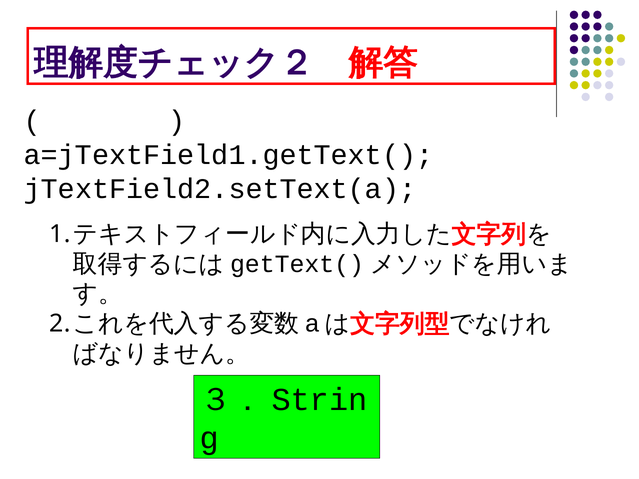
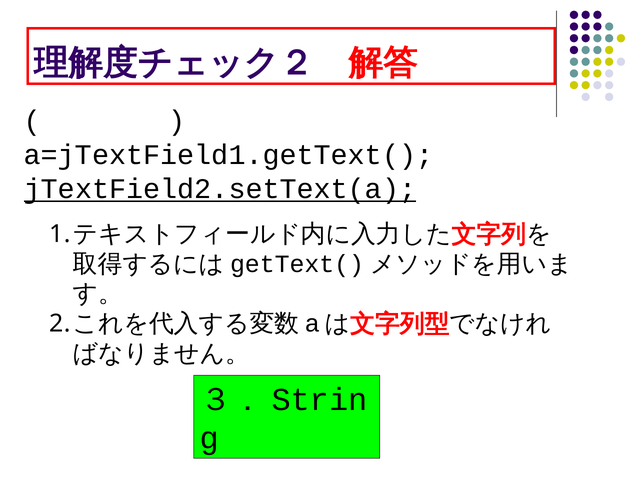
jTextField2.setText(a underline: none -> present (220, 189)
